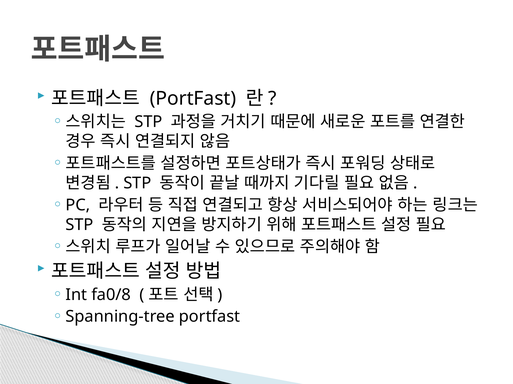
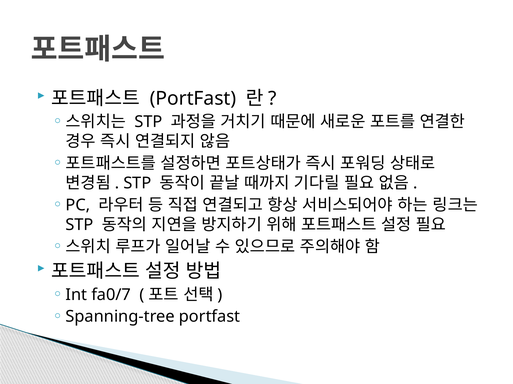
fa0/8: fa0/8 -> fa0/7 (111, 295)
